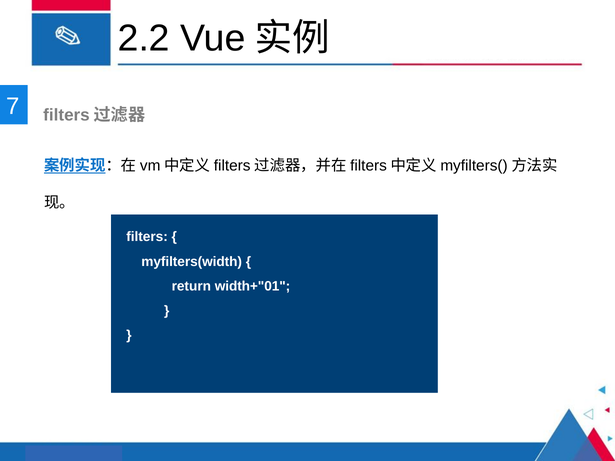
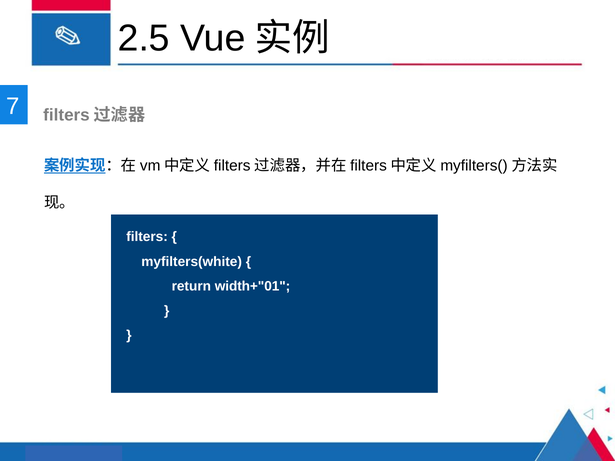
2.2: 2.2 -> 2.5 (144, 39)
myfilters(width: myfilters(width -> myfilters(white (192, 262)
